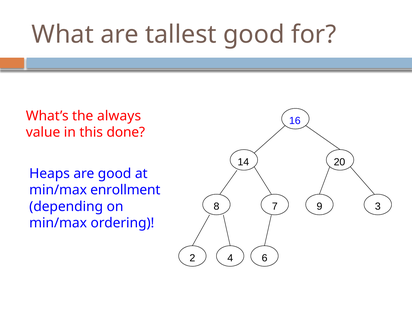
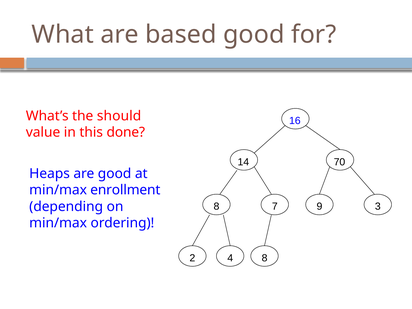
tallest: tallest -> based (181, 34)
always: always -> should (119, 116)
20: 20 -> 70 (339, 162)
4 6: 6 -> 8 (265, 258)
